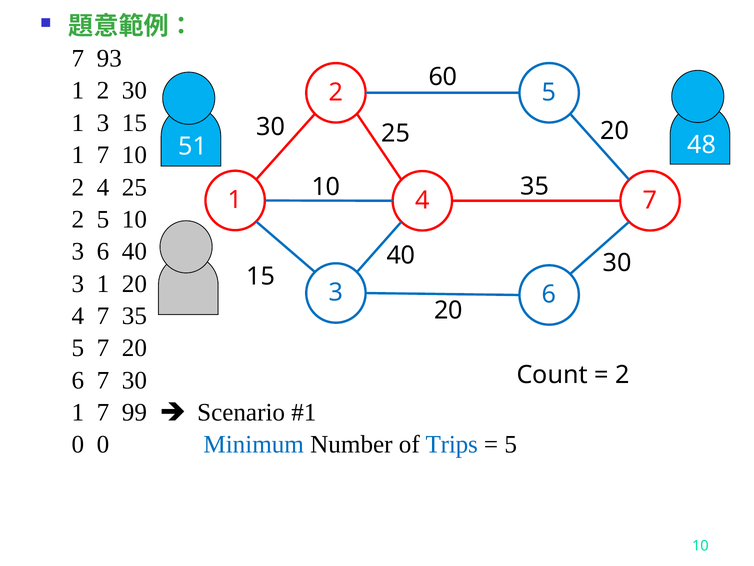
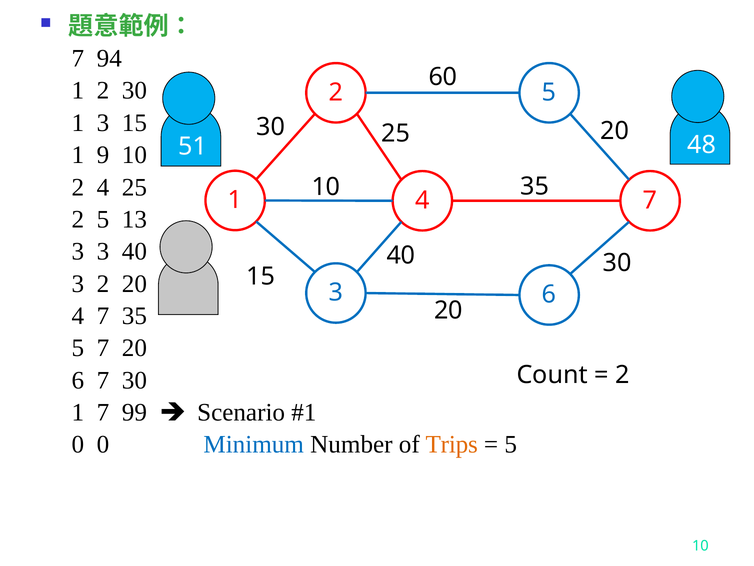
93: 93 -> 94 (109, 58)
7: 7 -> 9 (103, 155)
5 10: 10 -> 13 (134, 219)
3 6: 6 -> 3 (103, 251)
3 1: 1 -> 2 (103, 283)
Trips colour: blue -> orange (452, 444)
